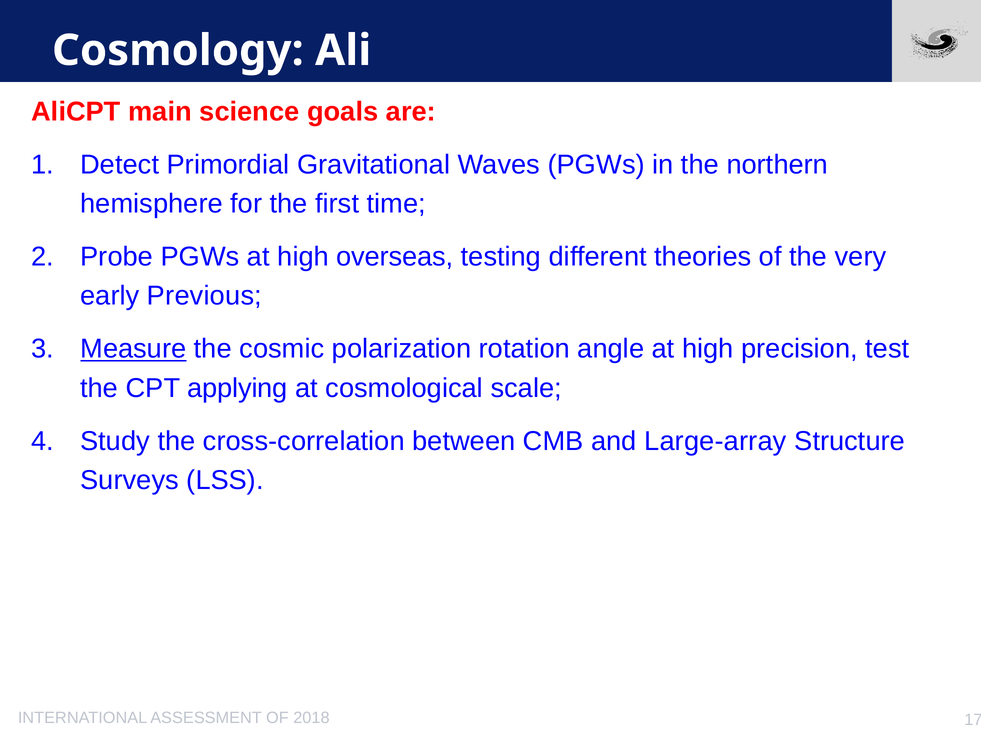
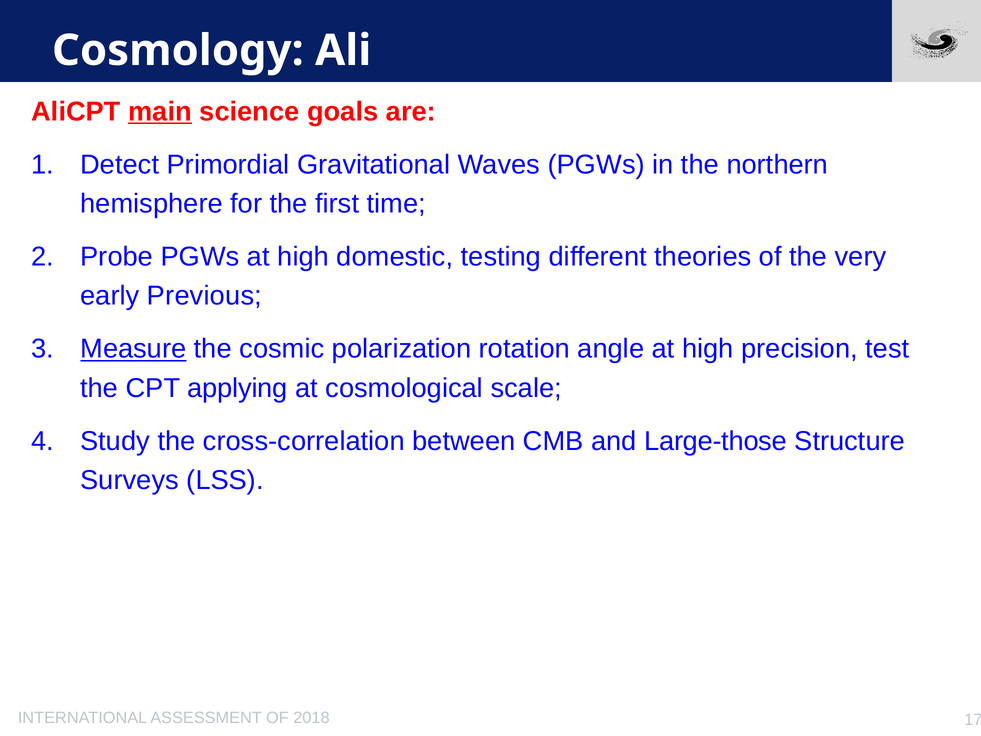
main underline: none -> present (160, 112)
overseas: overseas -> domestic (395, 257)
Large-array: Large-array -> Large-those (716, 441)
